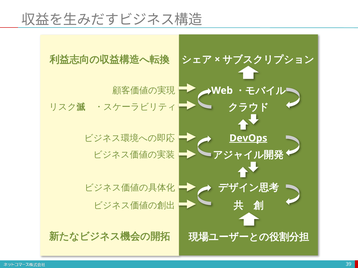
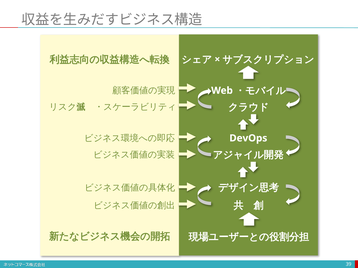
DevOps underline: present -> none (248, 138)
